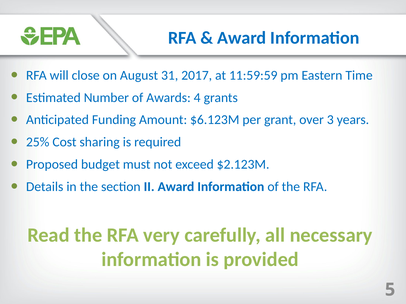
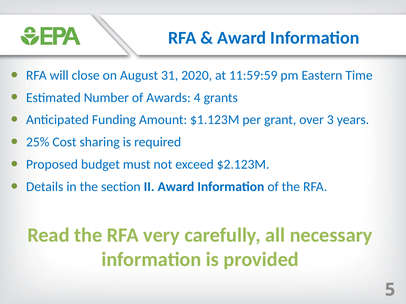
2017: 2017 -> 2020 (197, 75)
$6.123M: $6.123M -> $1.123M (215, 120)
